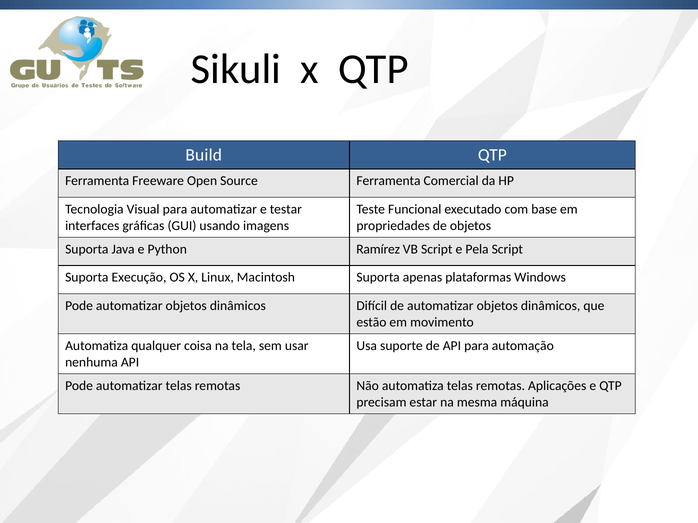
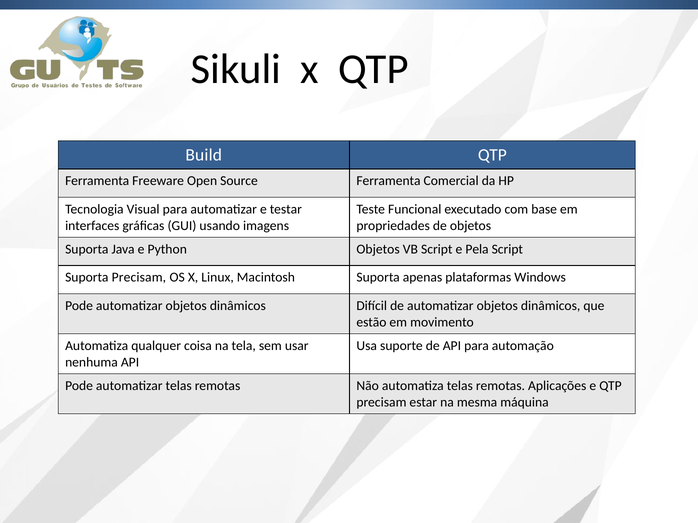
Python Ramírez: Ramírez -> Objetos (378, 249)
Suporta Execução: Execução -> Precisam (139, 278)
